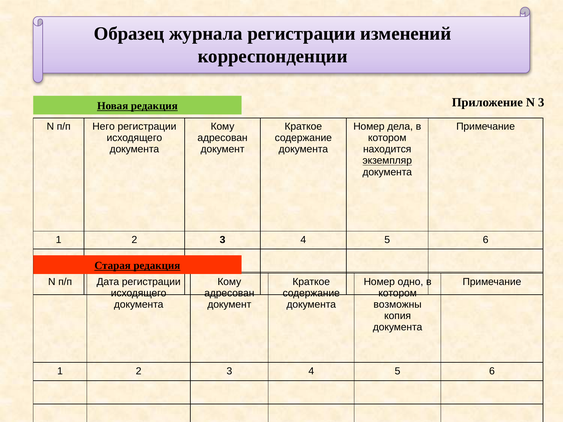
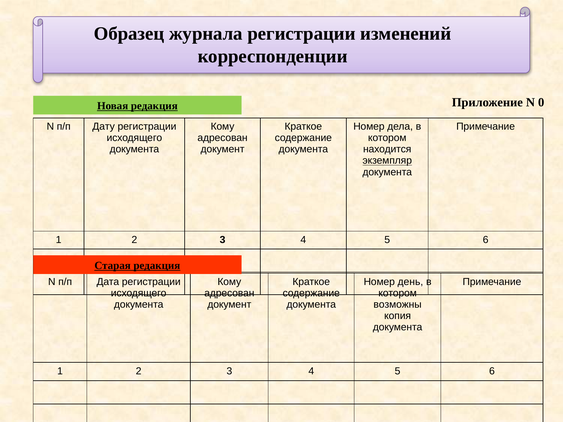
N 3: 3 -> 0 (541, 103)
Него: Него -> Дату (104, 127)
одно: одно -> день (410, 282)
